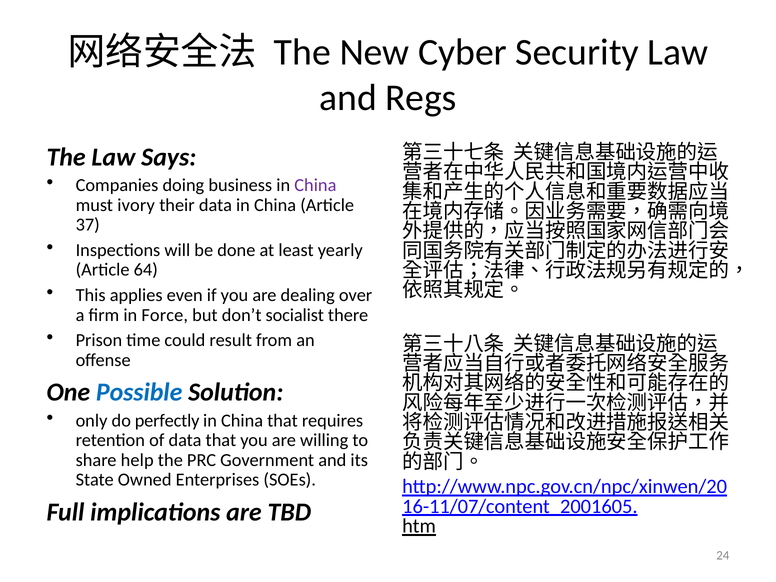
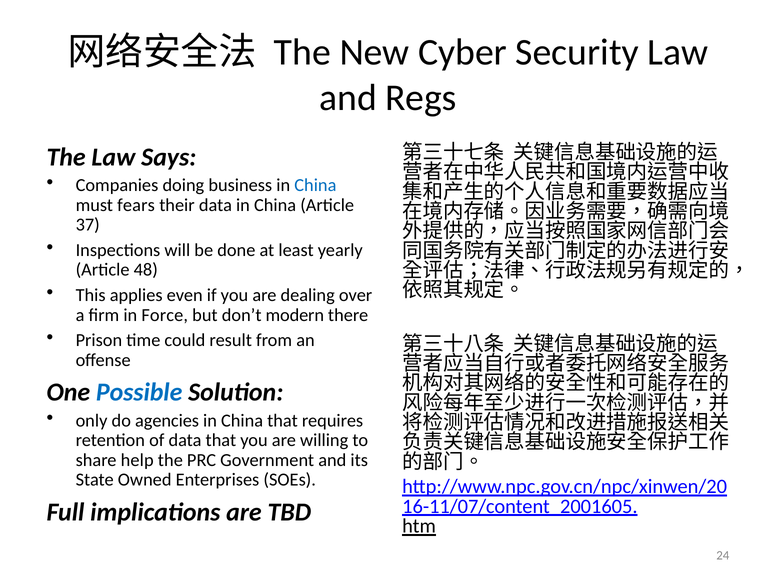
China colour: purple -> blue (315, 185)
ivory: ivory -> fears (136, 205)
64: 64 -> 48 (146, 270)
socialist: socialist -> modern (295, 315)
perfectly: perfectly -> agencies (167, 421)
